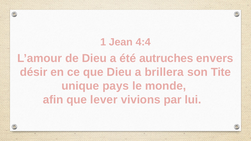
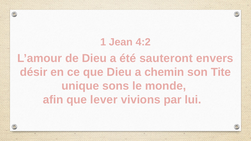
4:4: 4:4 -> 4:2 (143, 42)
autruches: autruches -> sauteront (166, 58)
brillera: brillera -> chemin (164, 72)
pays: pays -> sons (116, 86)
